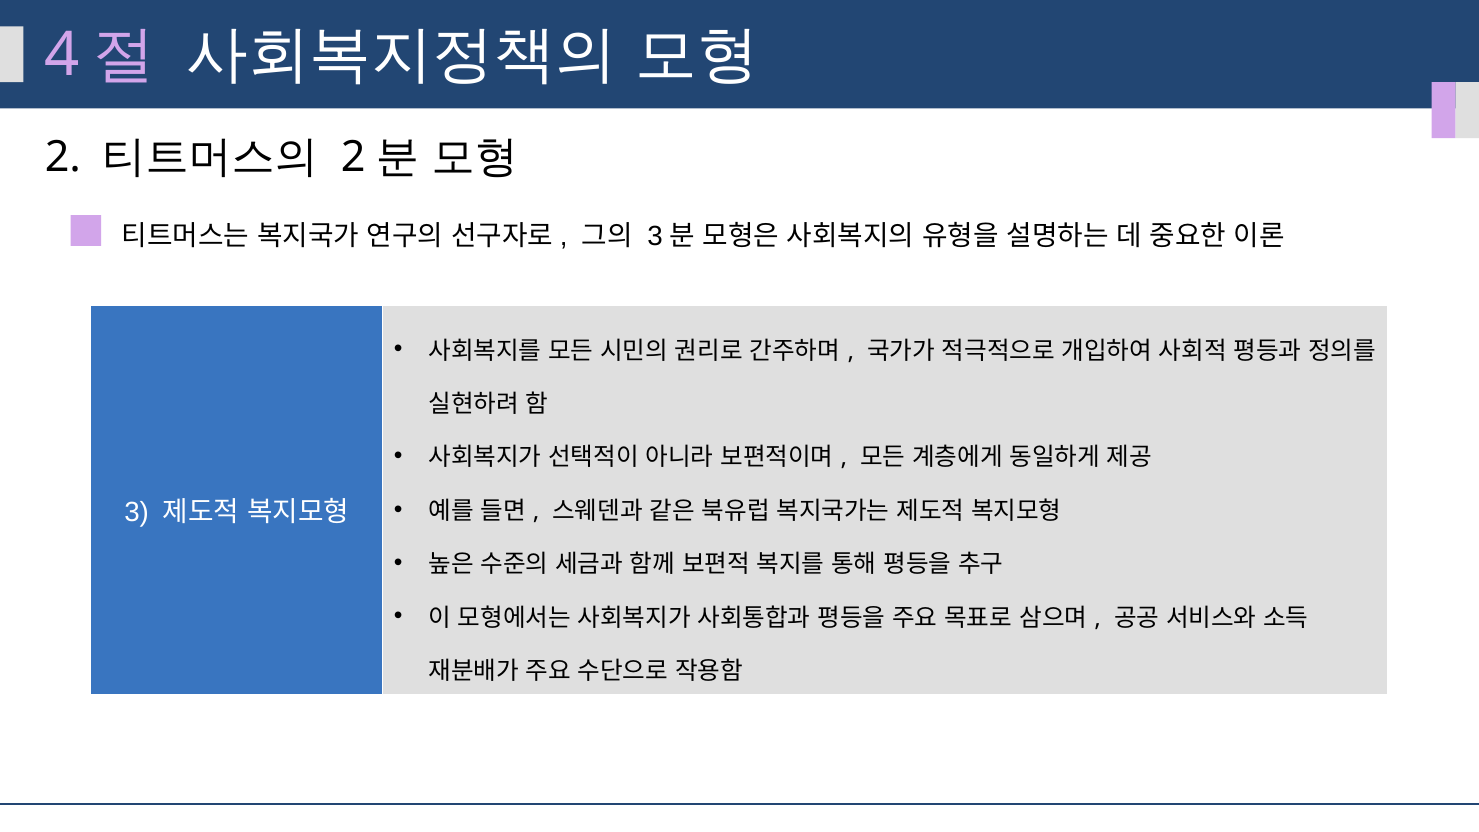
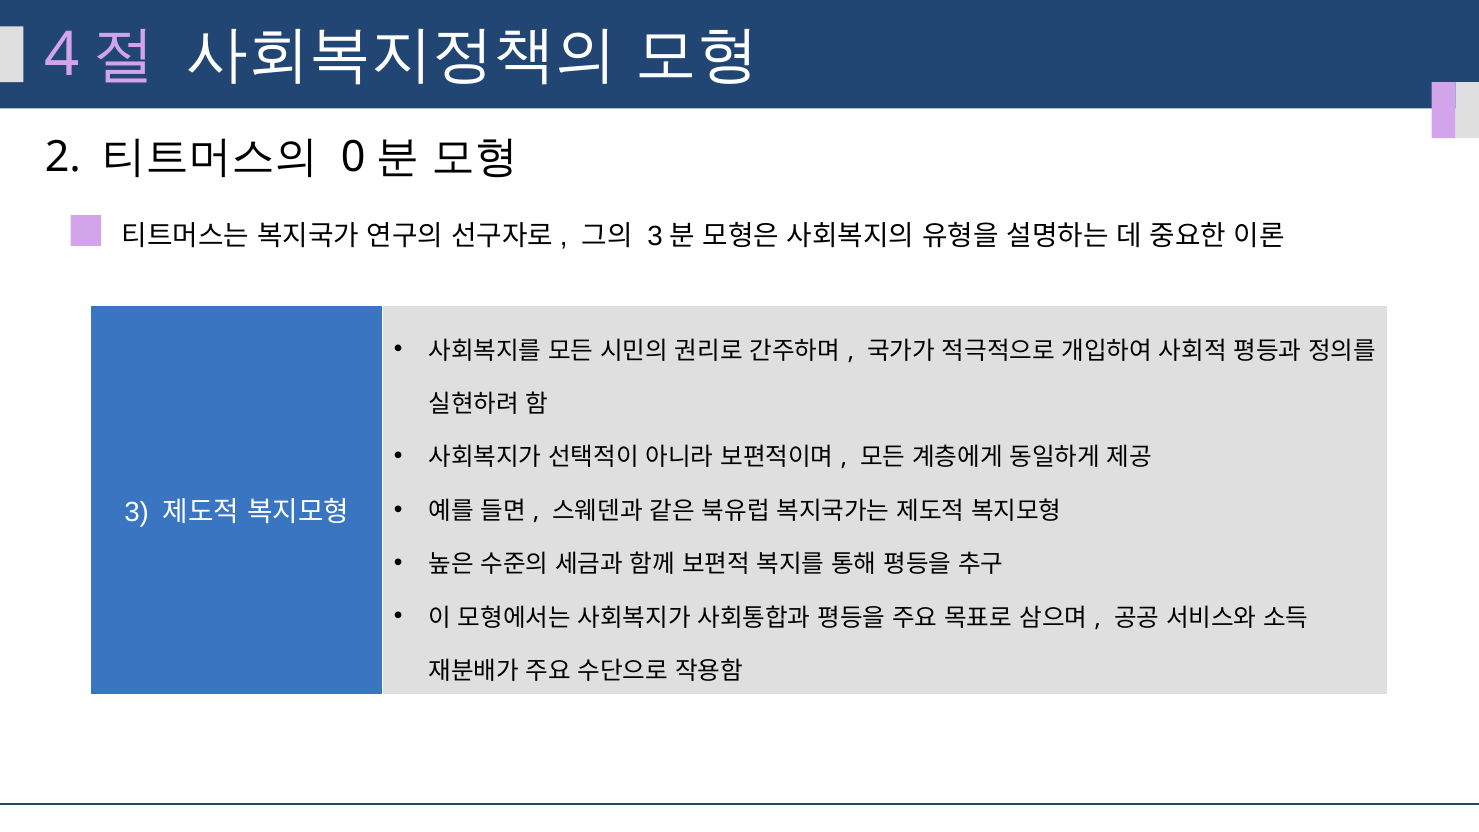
2: 2 -> 0 (353, 157)
